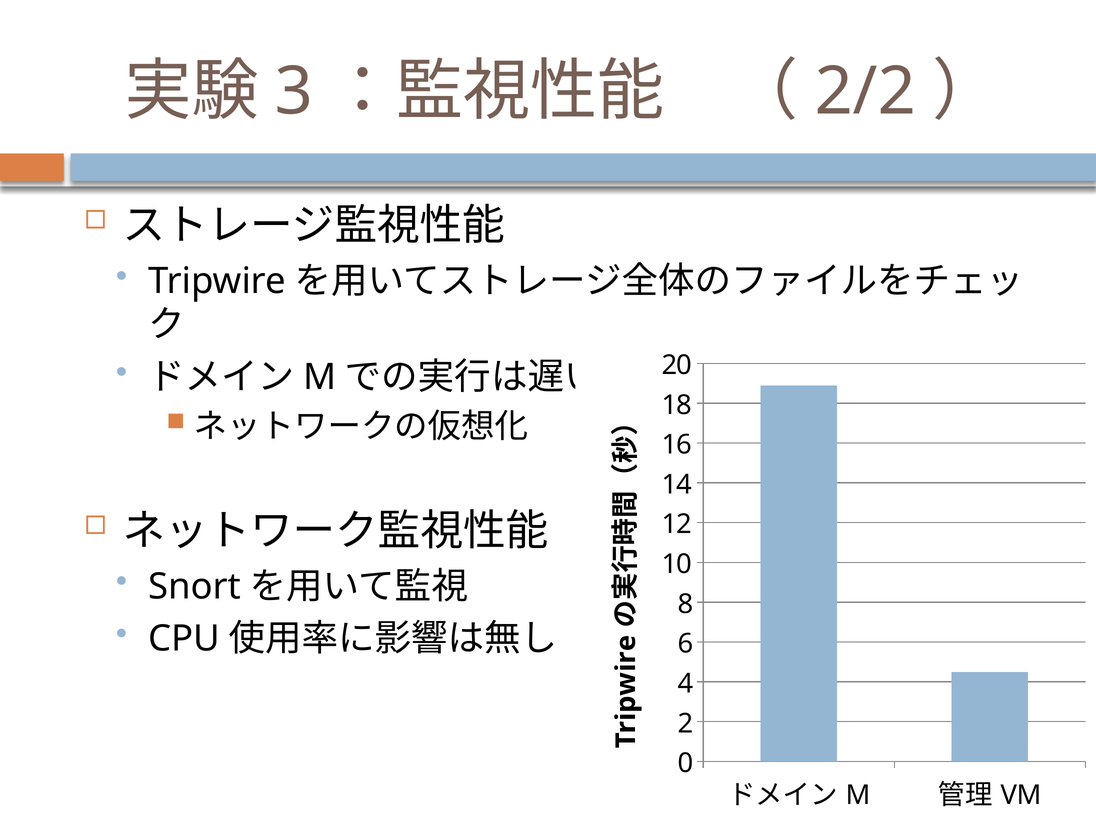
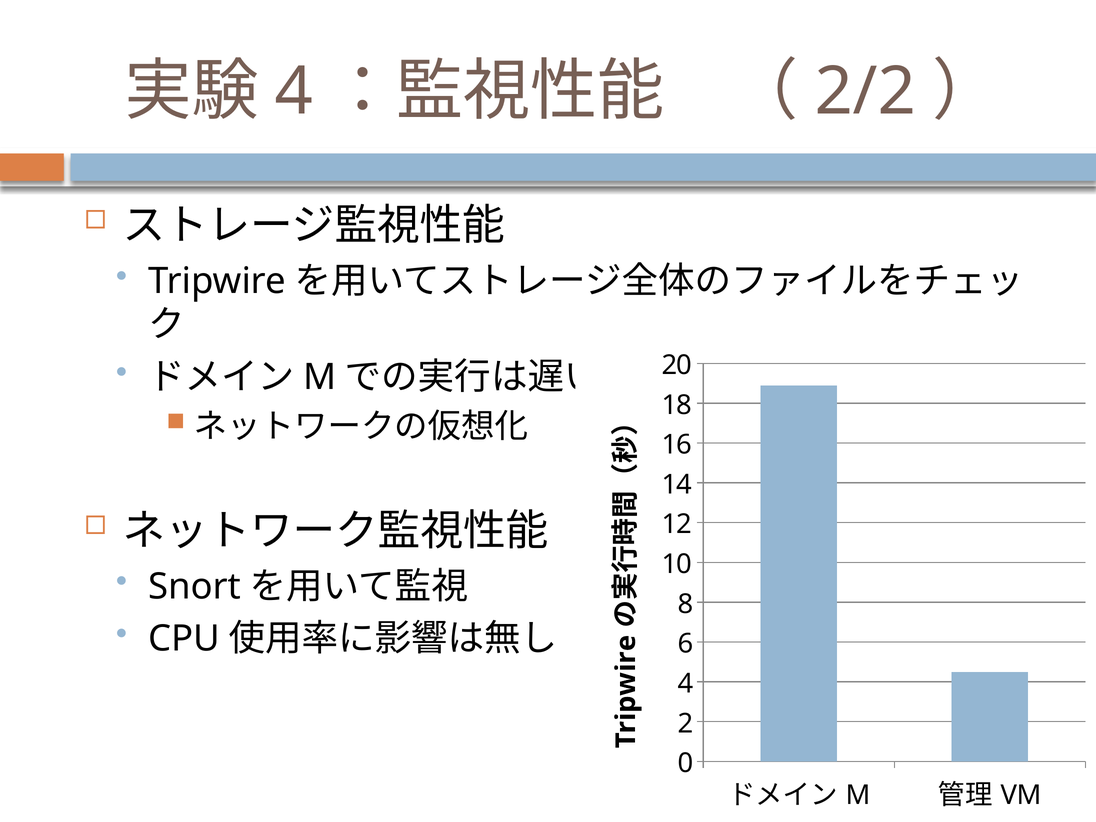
3: 3 -> 4 (294, 91)
